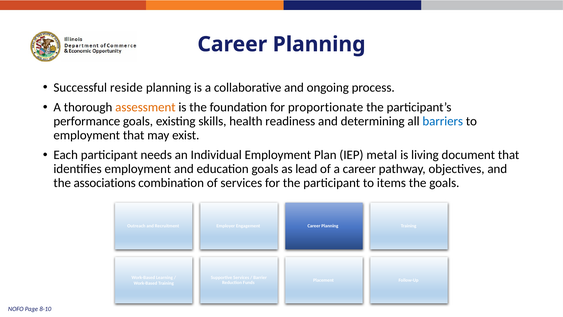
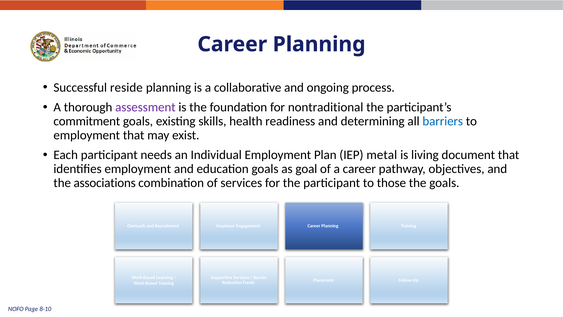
assessment colour: orange -> purple (145, 107)
proportionate: proportionate -> nontraditional (326, 107)
performance: performance -> commitment (87, 121)
lead: lead -> goal (306, 169)
items: items -> those (391, 183)
